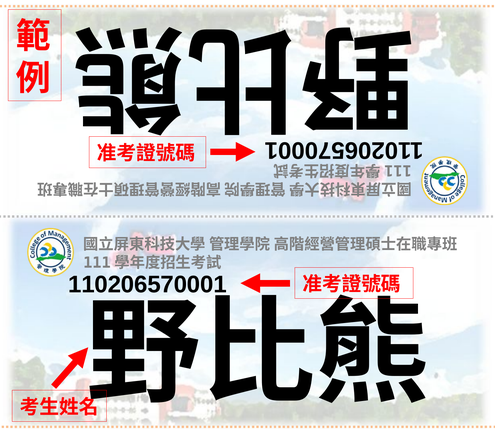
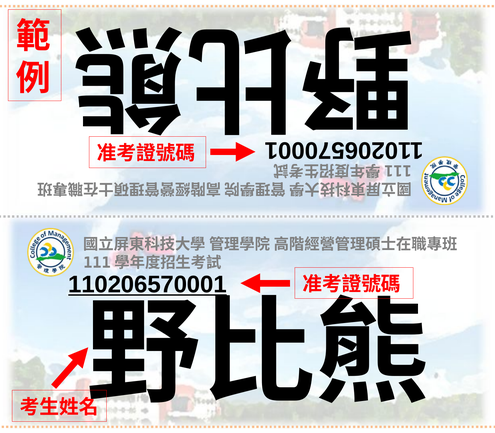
110206570001 underline: none -> present (147, 285)
